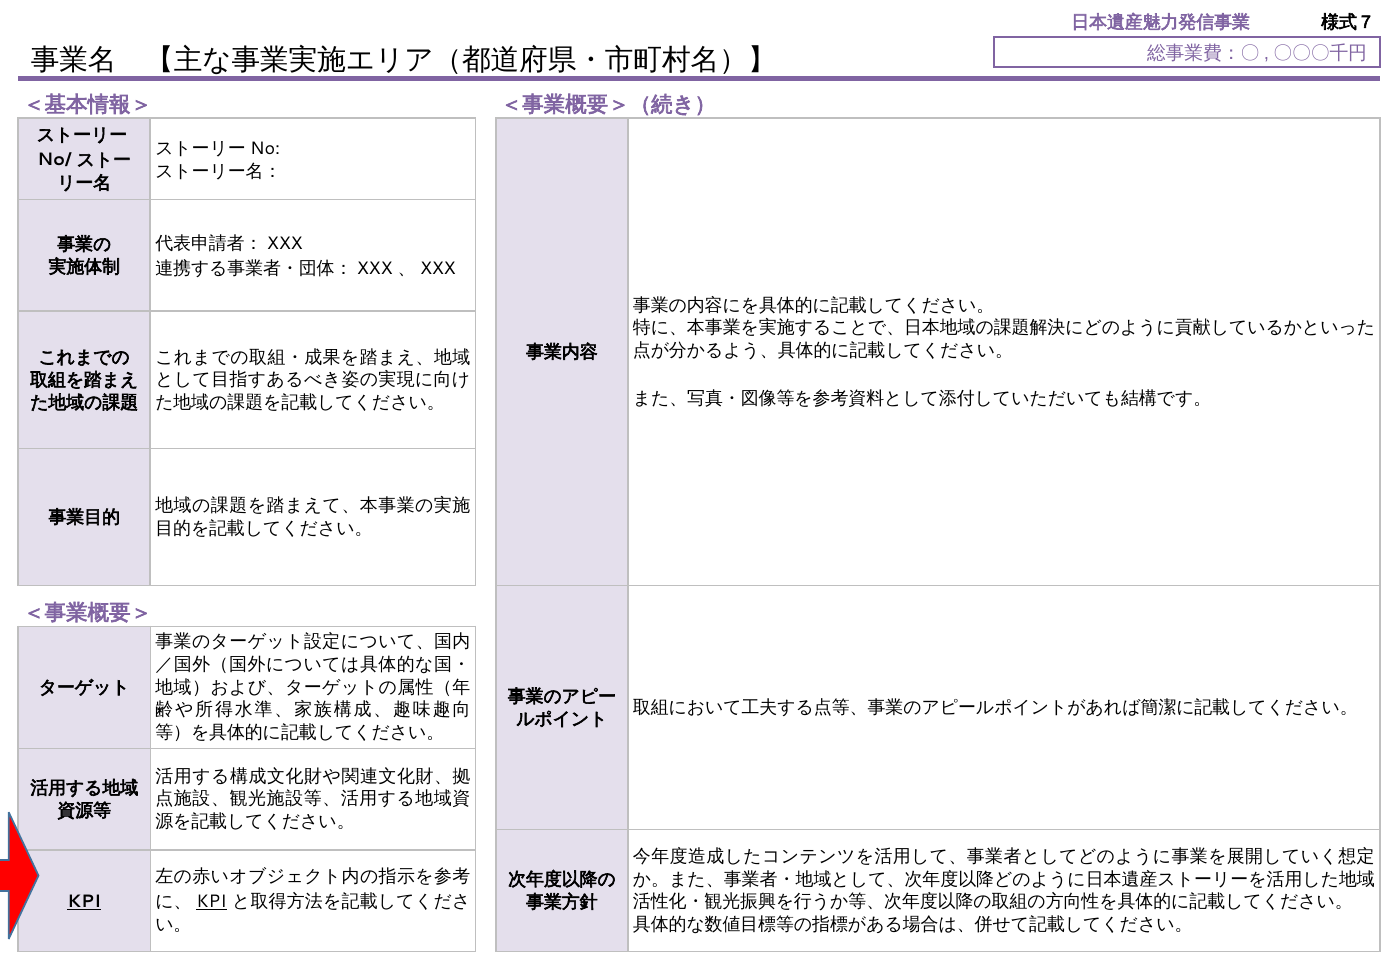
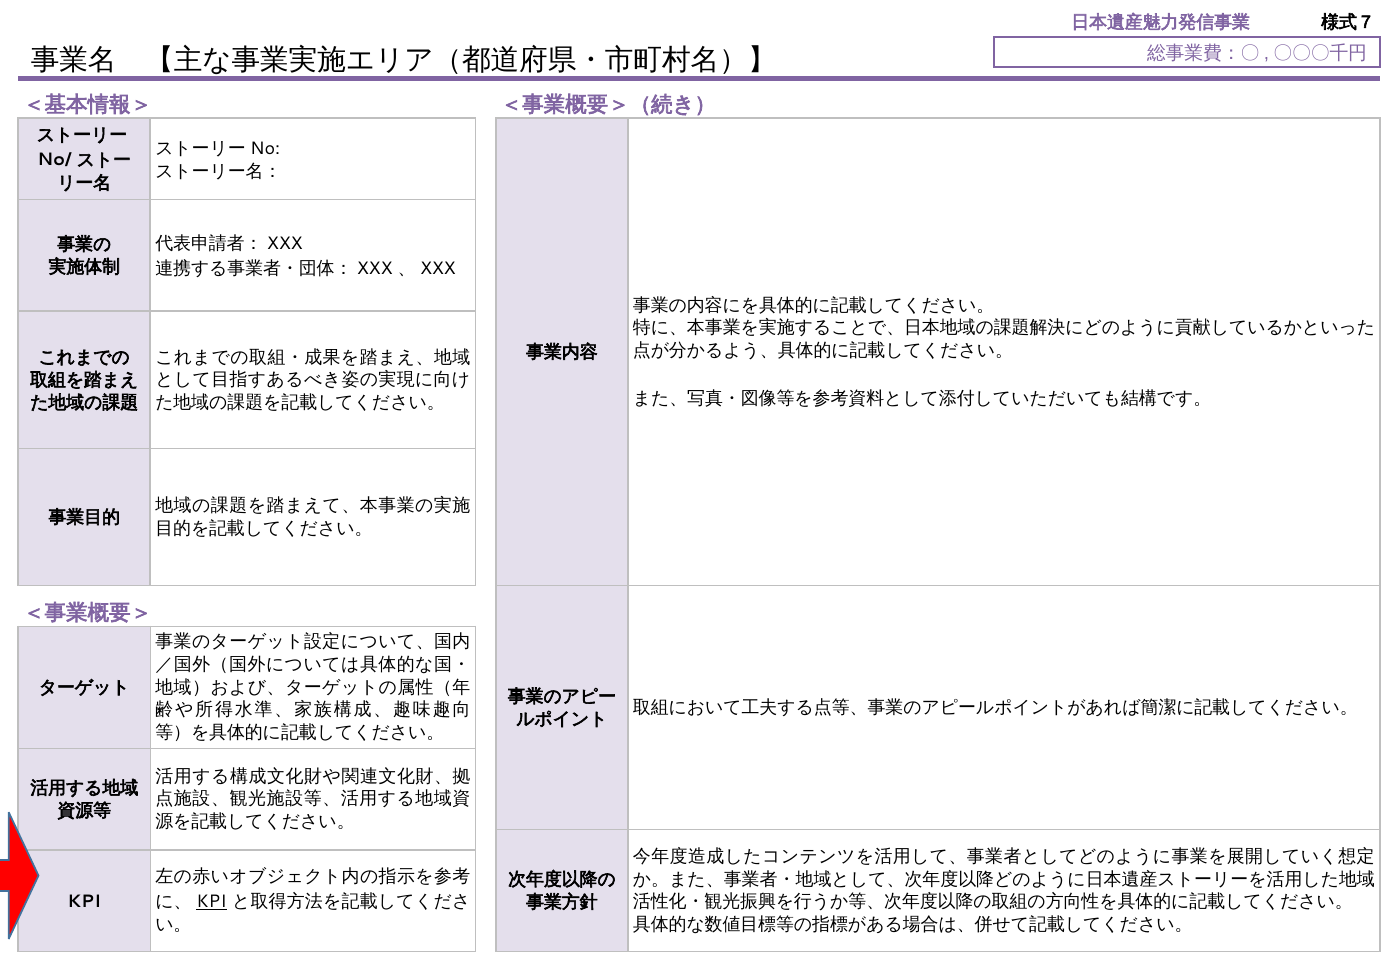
KPI underline: present -> none (84, 902)
